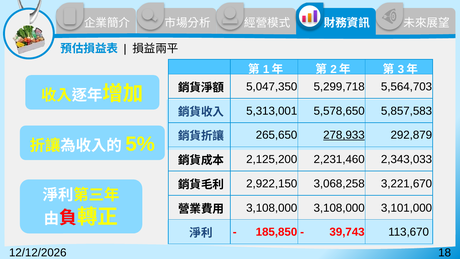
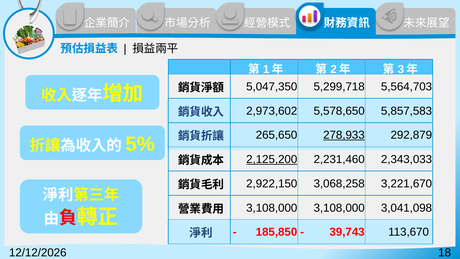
5,313,001: 5,313,001 -> 2,973,602 (272, 111)
2,125,200 underline: none -> present (272, 159)
3,101,000: 3,101,000 -> 3,041,098 (407, 208)
